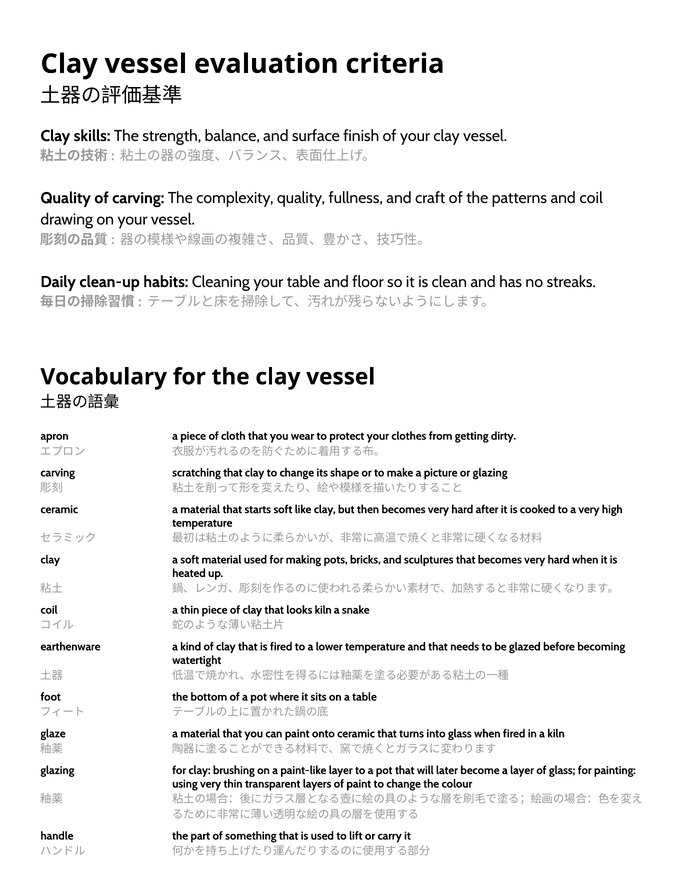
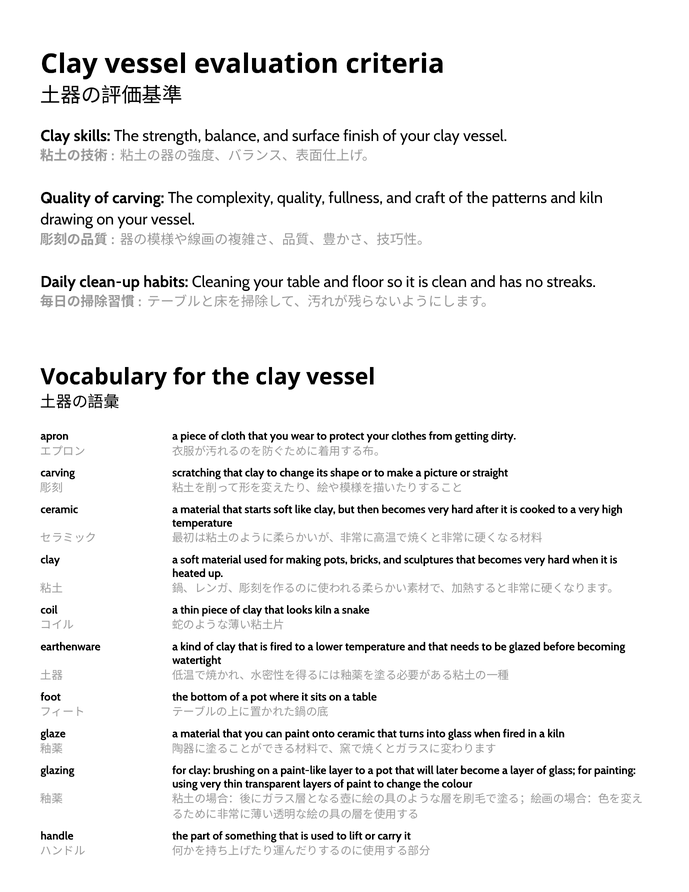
and coil: coil -> kiln (591, 198)
or glazing: glazing -> straight (490, 473)
